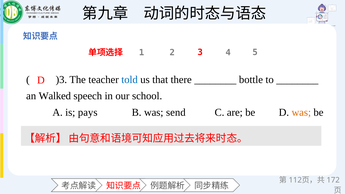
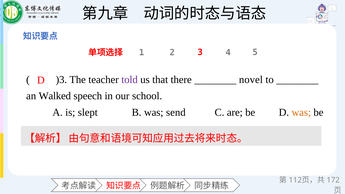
told colour: blue -> purple (130, 80)
bottle: bottle -> novel (251, 80)
pays: pays -> slept (88, 112)
